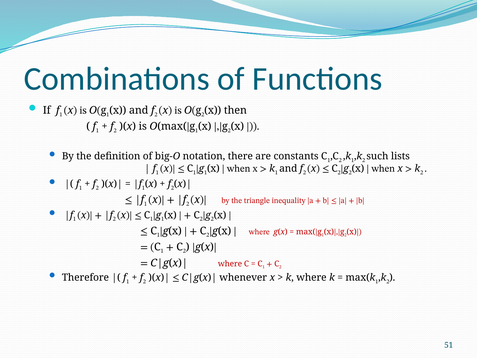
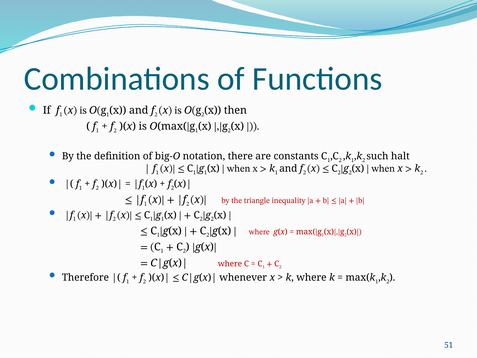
lists: lists -> halt (400, 156)
